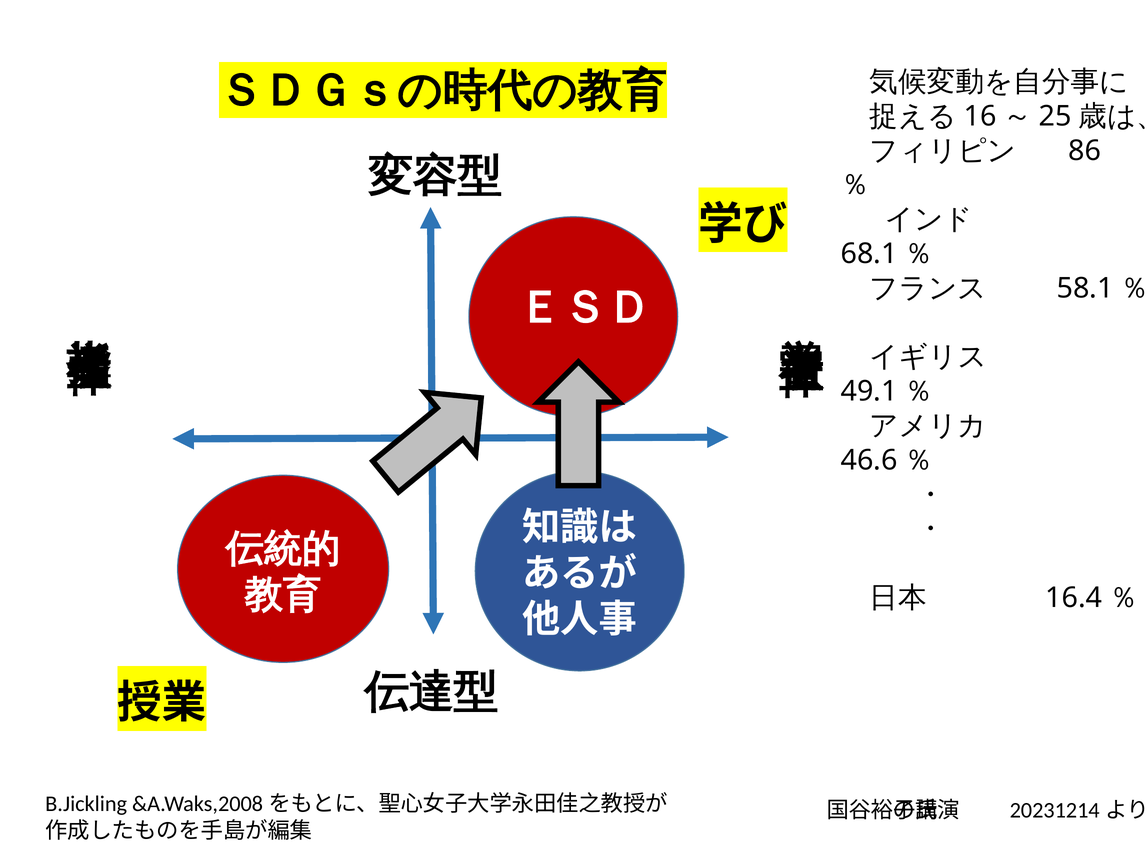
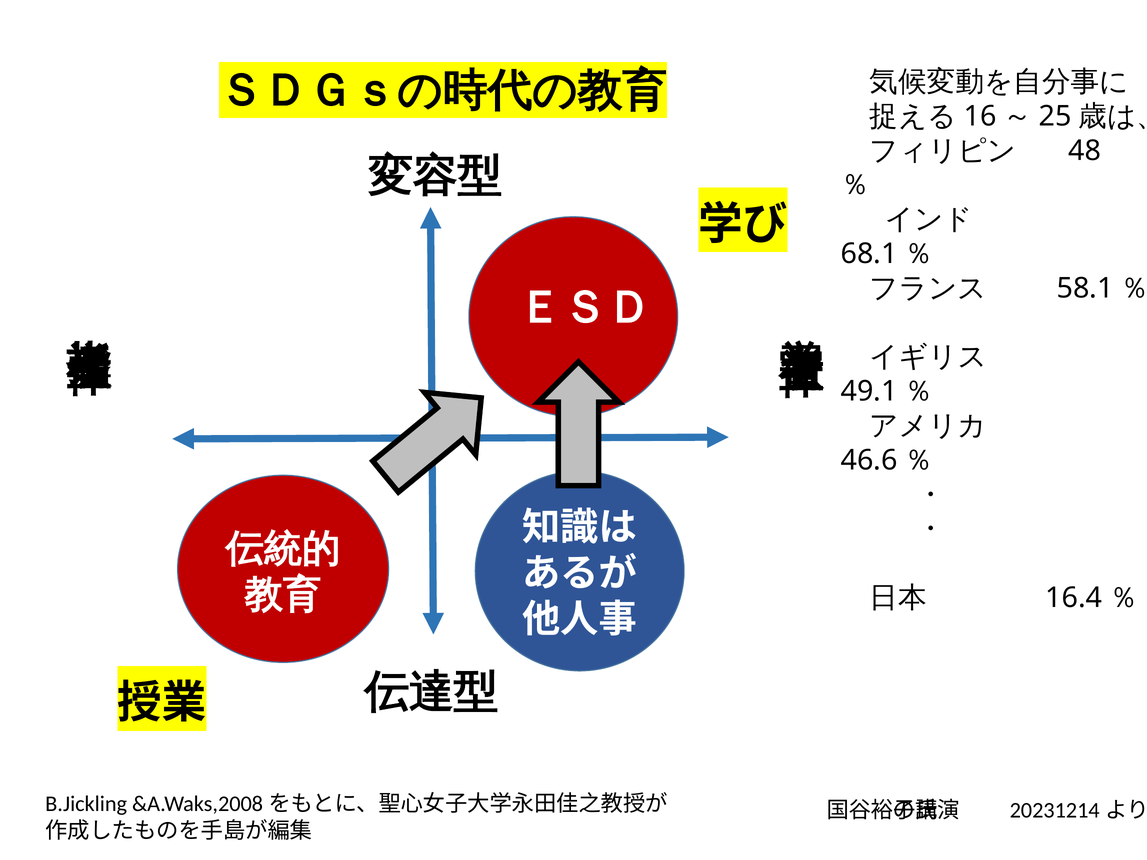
86: 86 -> 48 (1085, 151)
